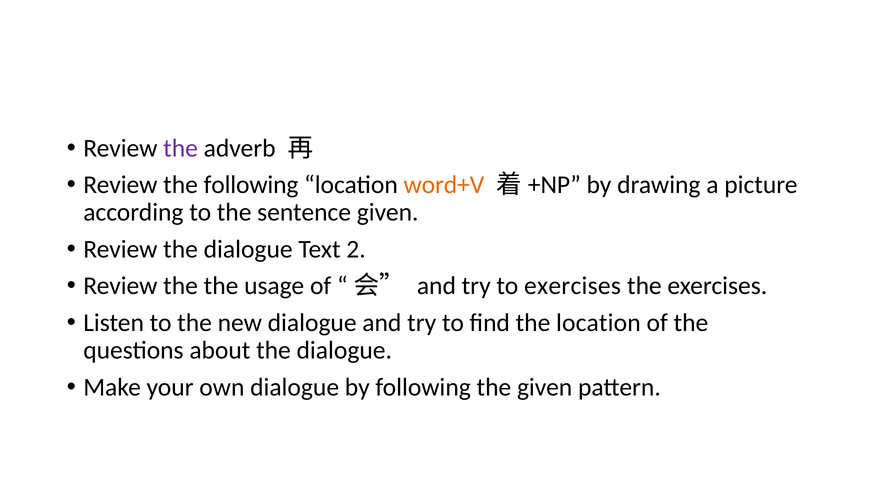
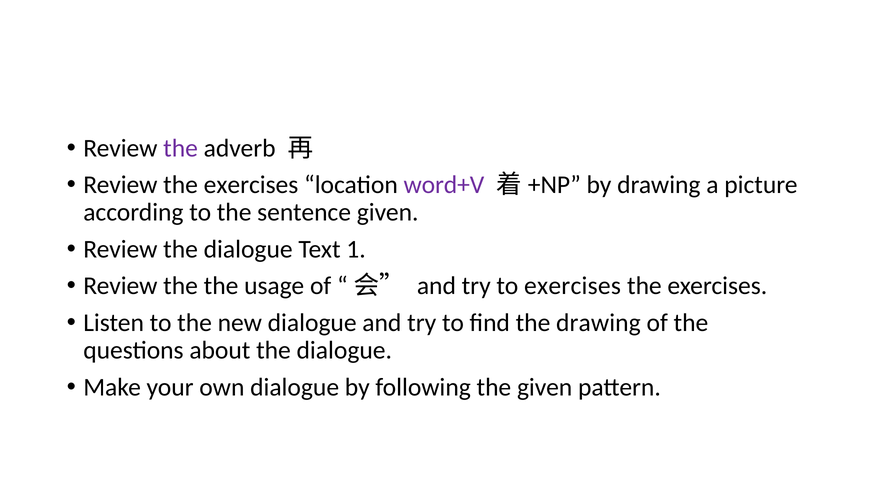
Review the following: following -> exercises (251, 185)
word+V colour: orange -> purple (444, 185)
2: 2 -> 1 (356, 249)
the location: location -> drawing (598, 323)
